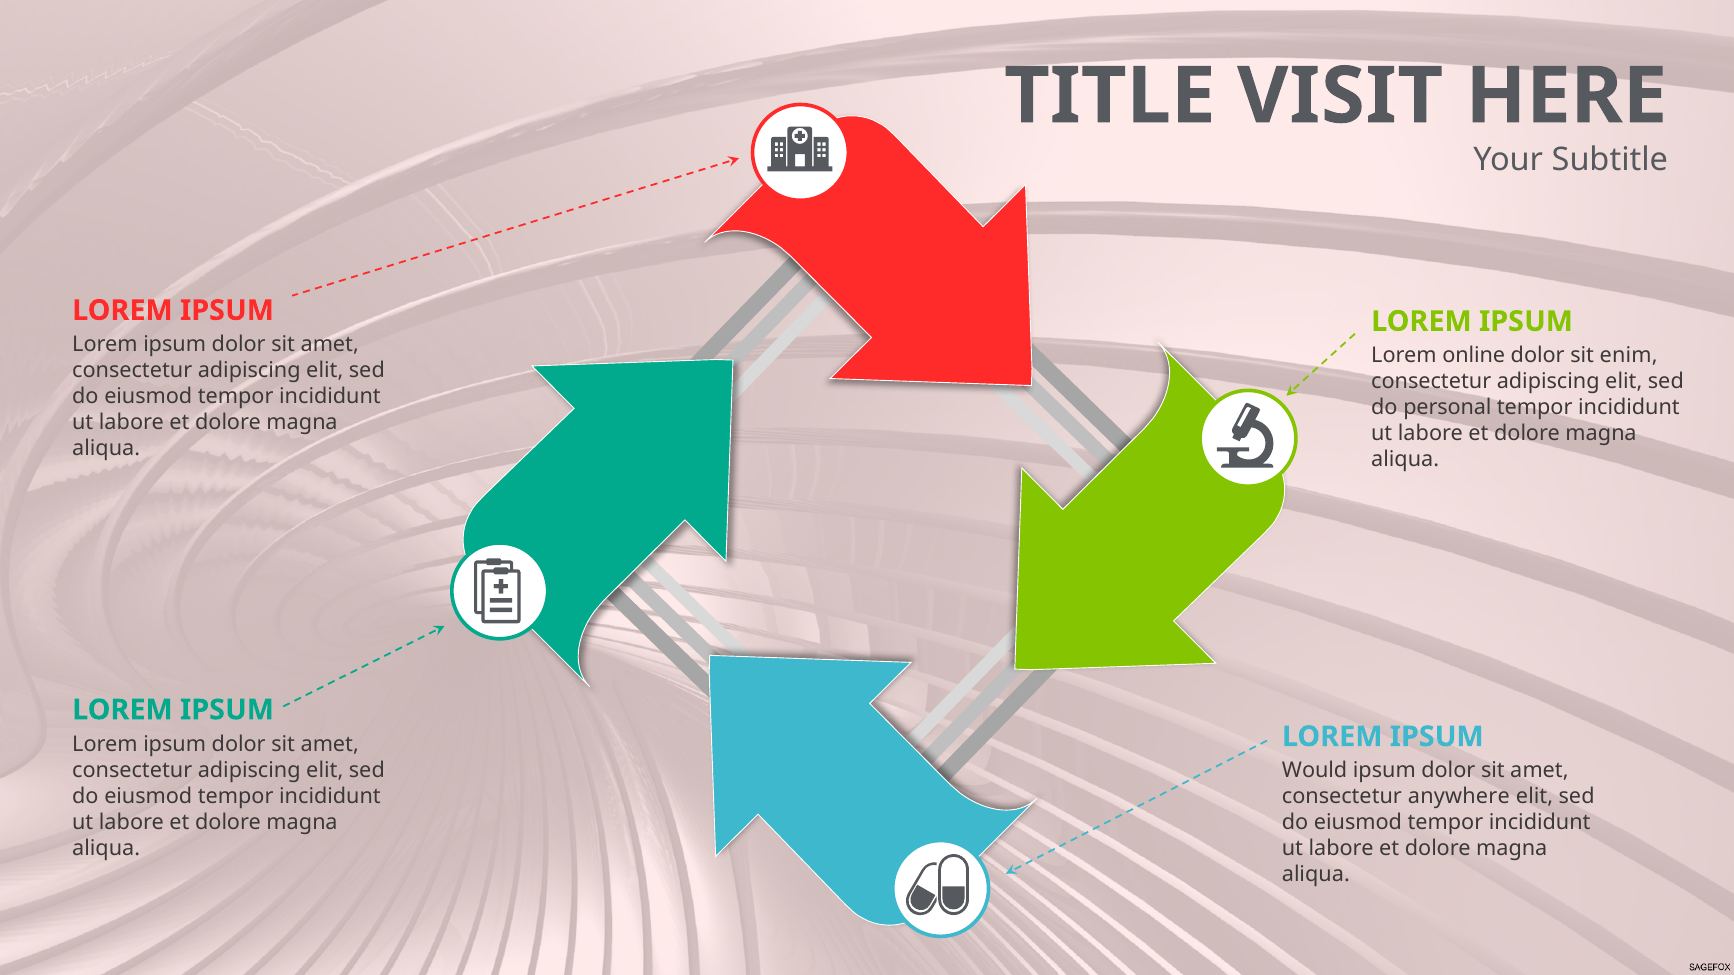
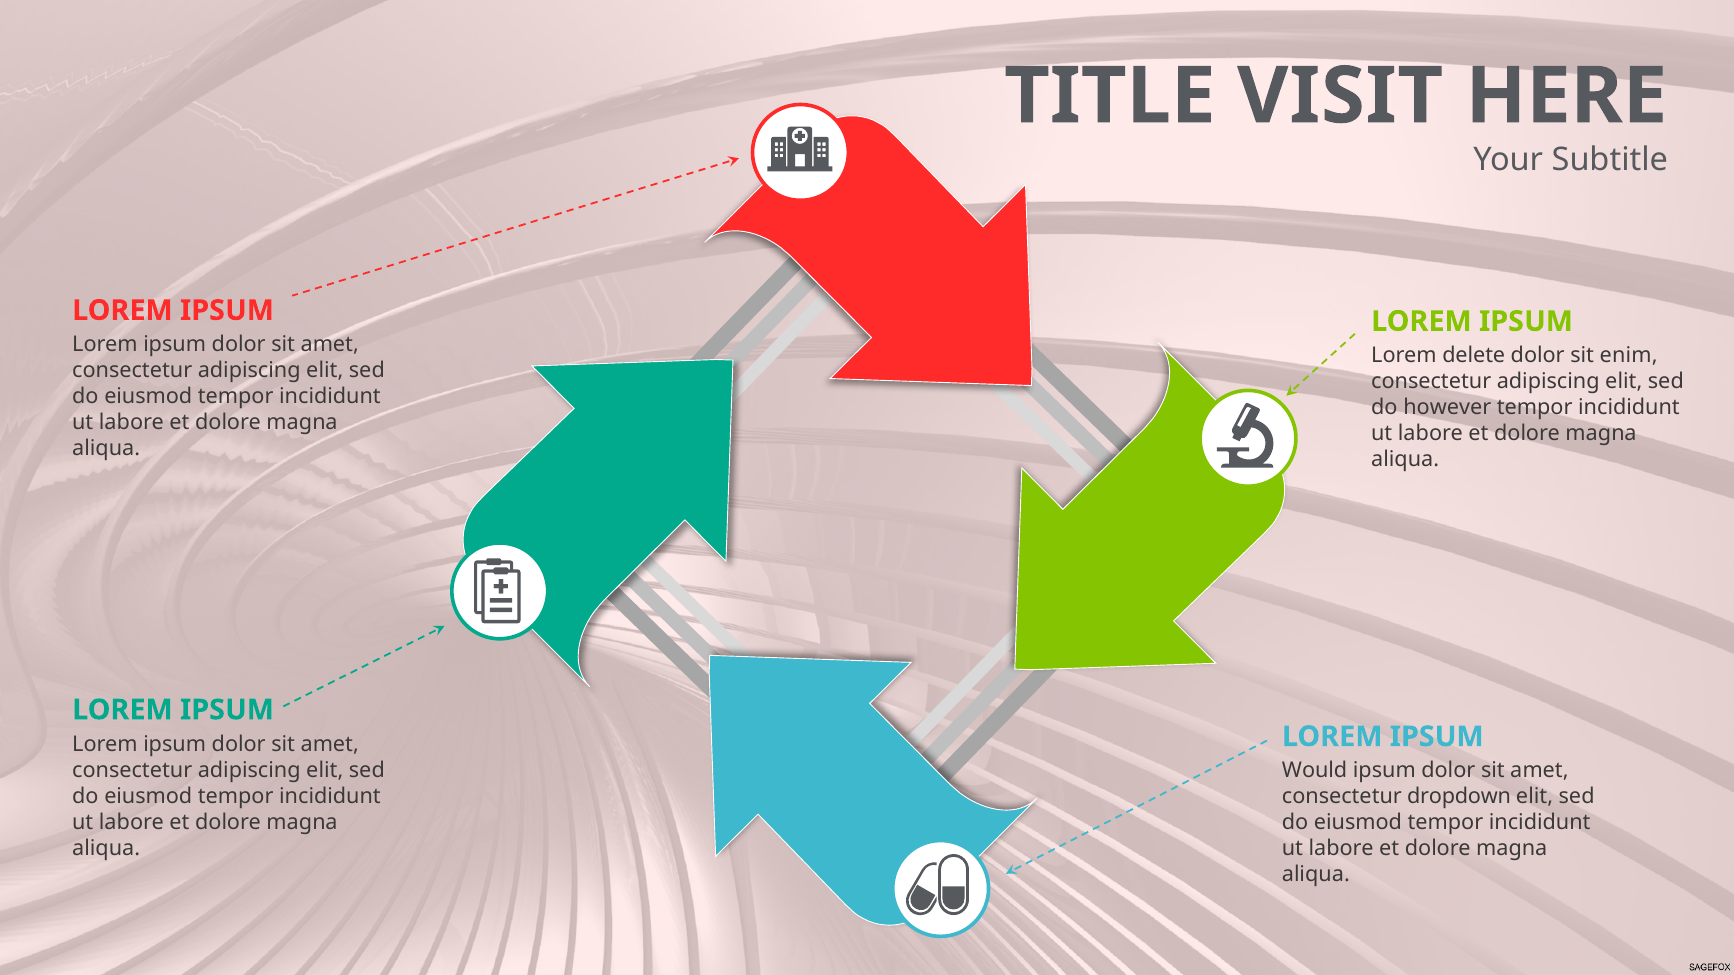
online: online -> delete (1474, 356)
personal: personal -> however (1447, 408)
anywhere: anywhere -> dropdown (1459, 797)
